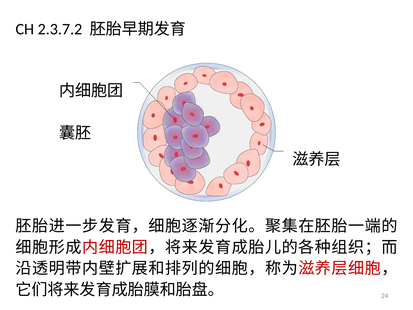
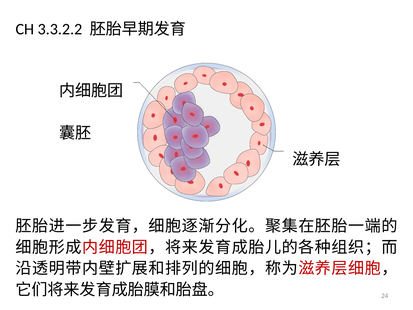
2.3.7.2: 2.3.7.2 -> 3.3.2.2 (60, 29)
